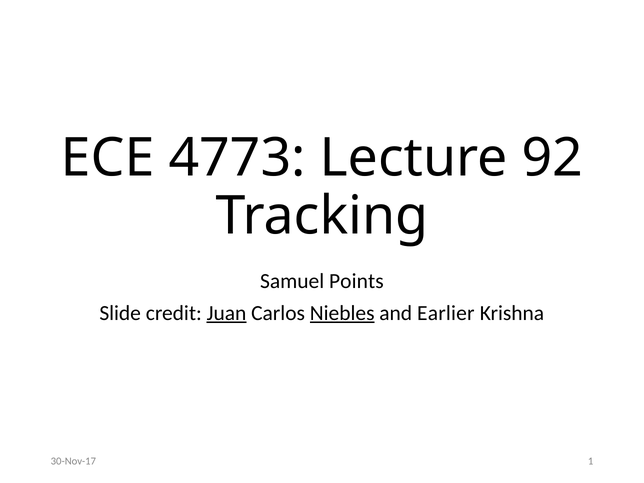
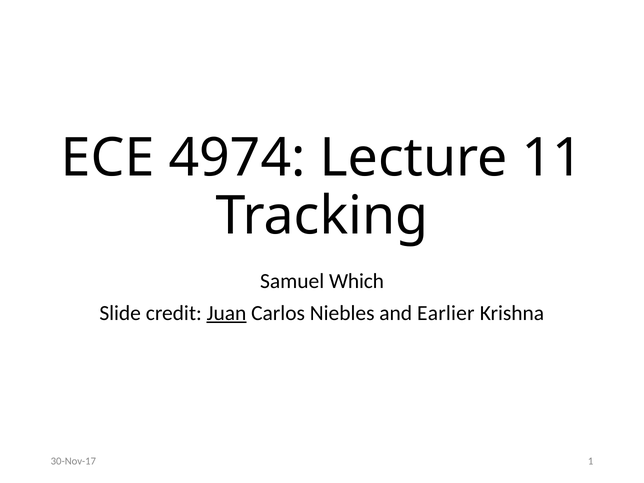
4773: 4773 -> 4974 (237, 158)
92: 92 -> 11 (552, 158)
Points: Points -> Which (357, 281)
Niebles underline: present -> none (342, 313)
